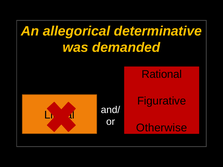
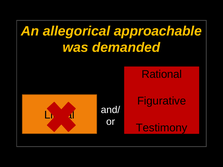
determinative: determinative -> approachable (158, 31)
Otherwise: Otherwise -> Testimony (162, 128)
